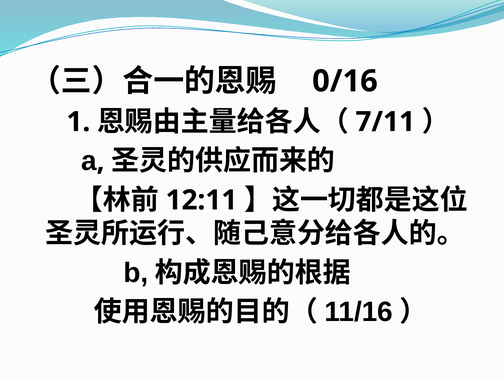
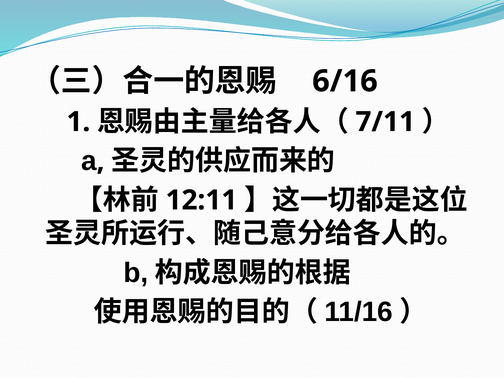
0/16: 0/16 -> 6/16 (345, 81)
